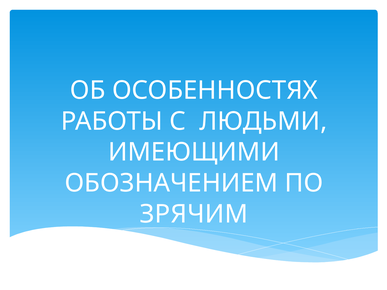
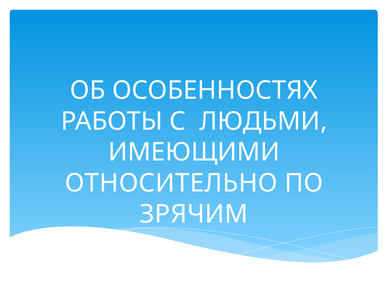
ОБОЗНАЧЕНИЕМ: ОБОЗНАЧЕНИЕМ -> ОТНОСИТЕЛЬНО (171, 183)
